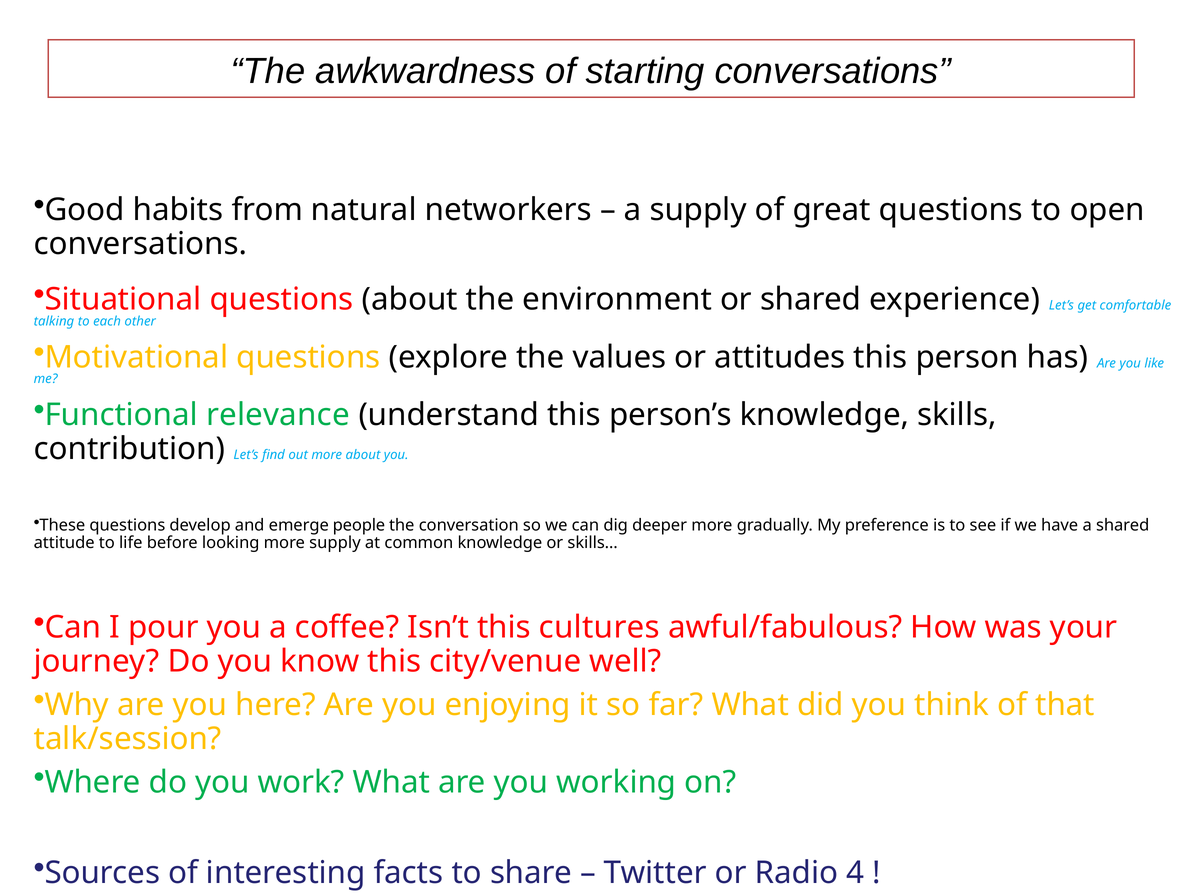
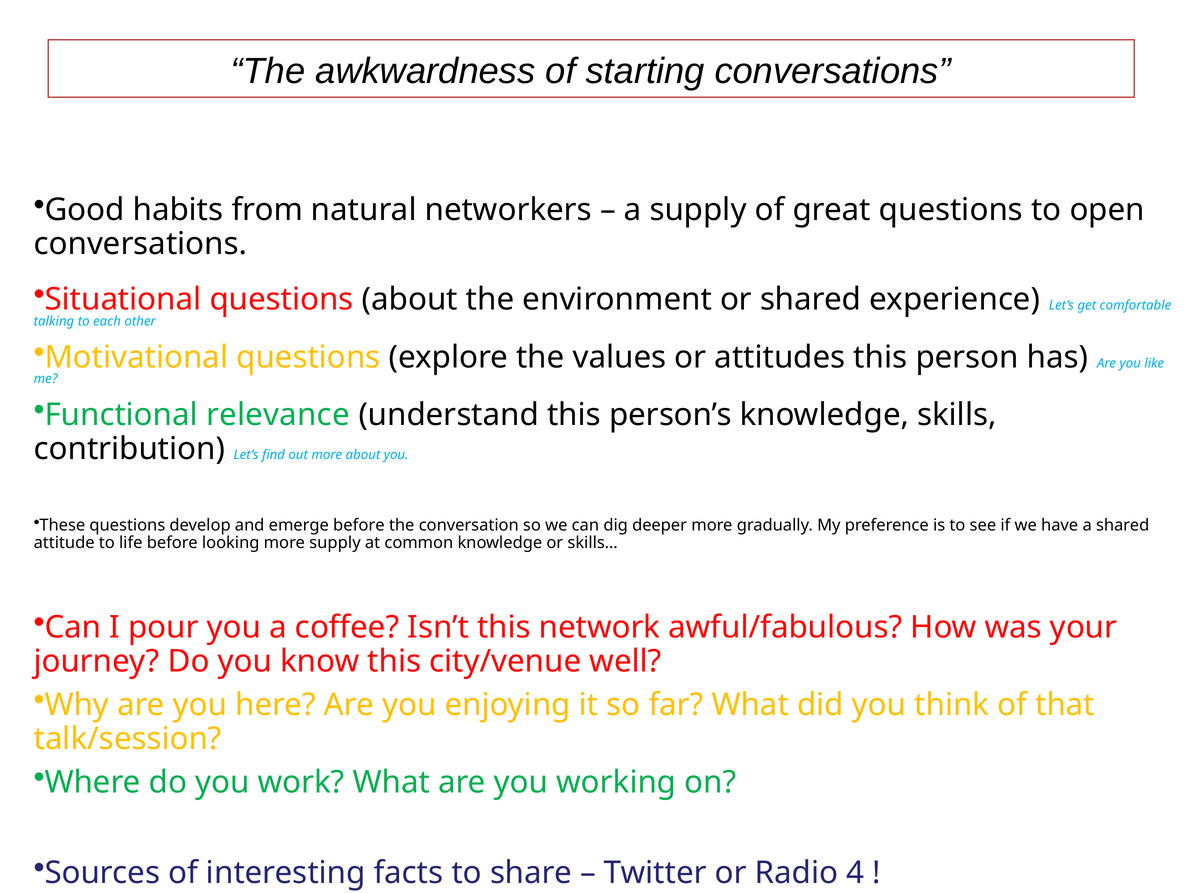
emerge people: people -> before (359, 525)
cultures: cultures -> network (600, 628)
